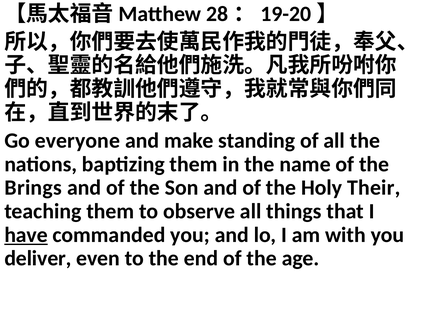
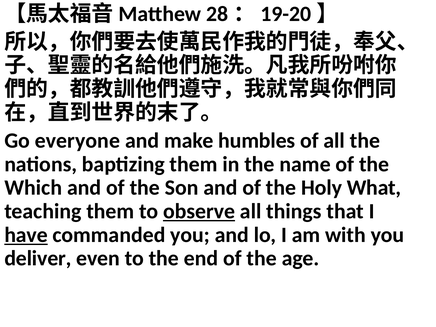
standing: standing -> humbles (257, 141)
Brings: Brings -> Which (33, 188)
Their: Their -> What (374, 188)
observe underline: none -> present (199, 211)
